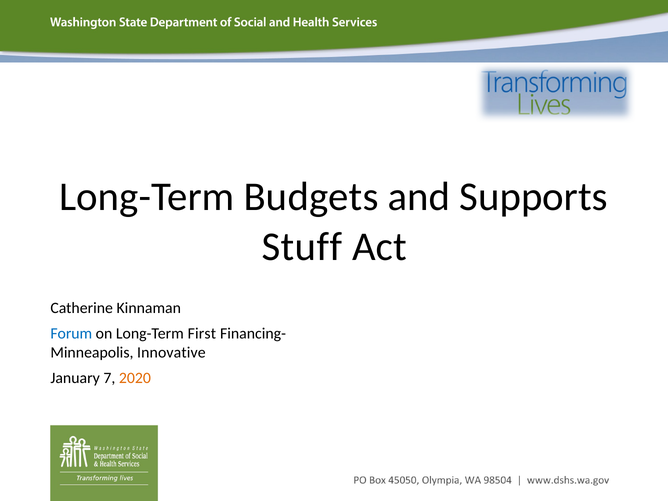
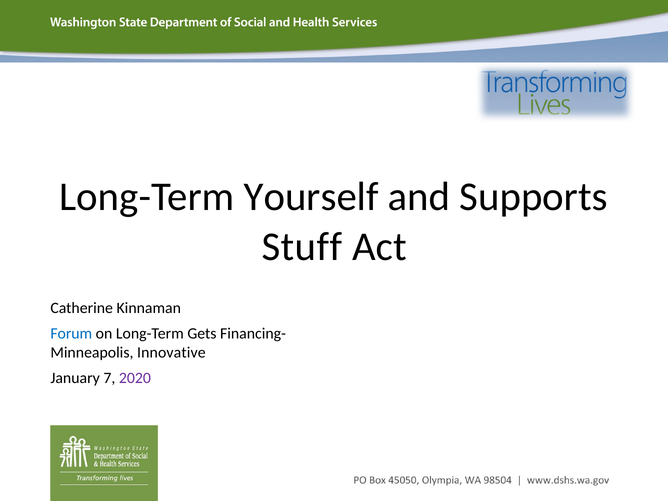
Budgets: Budgets -> Yourself (311, 197)
First: First -> Gets (202, 333)
2020 colour: orange -> purple (135, 378)
